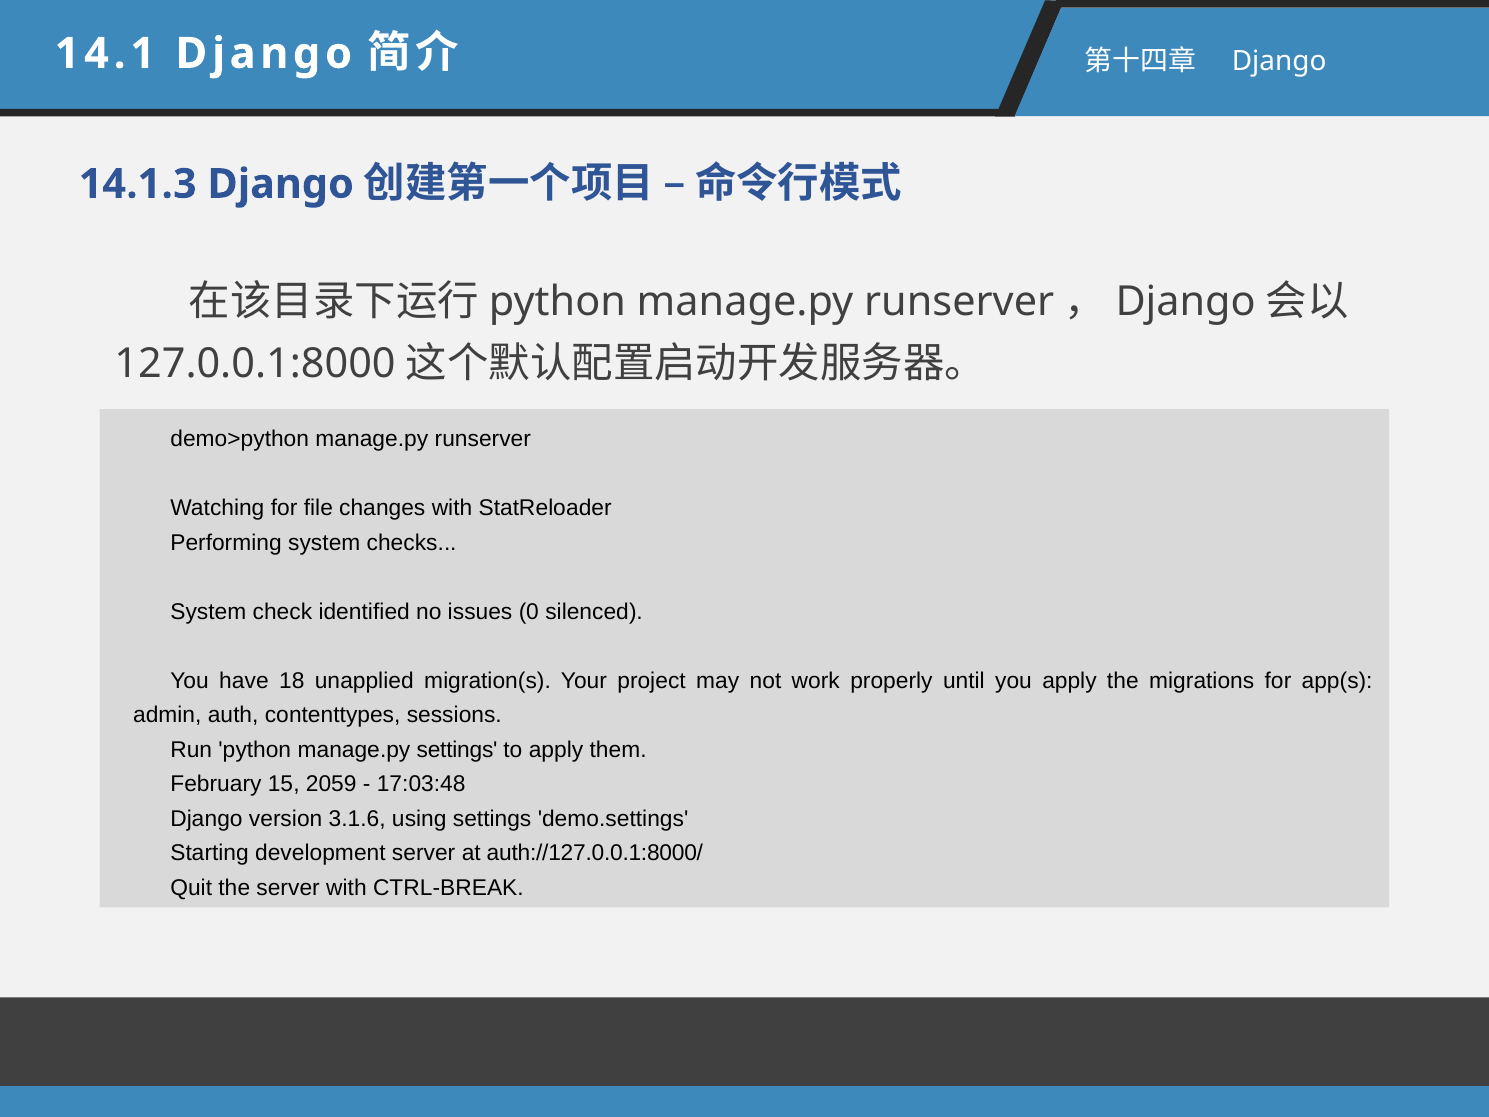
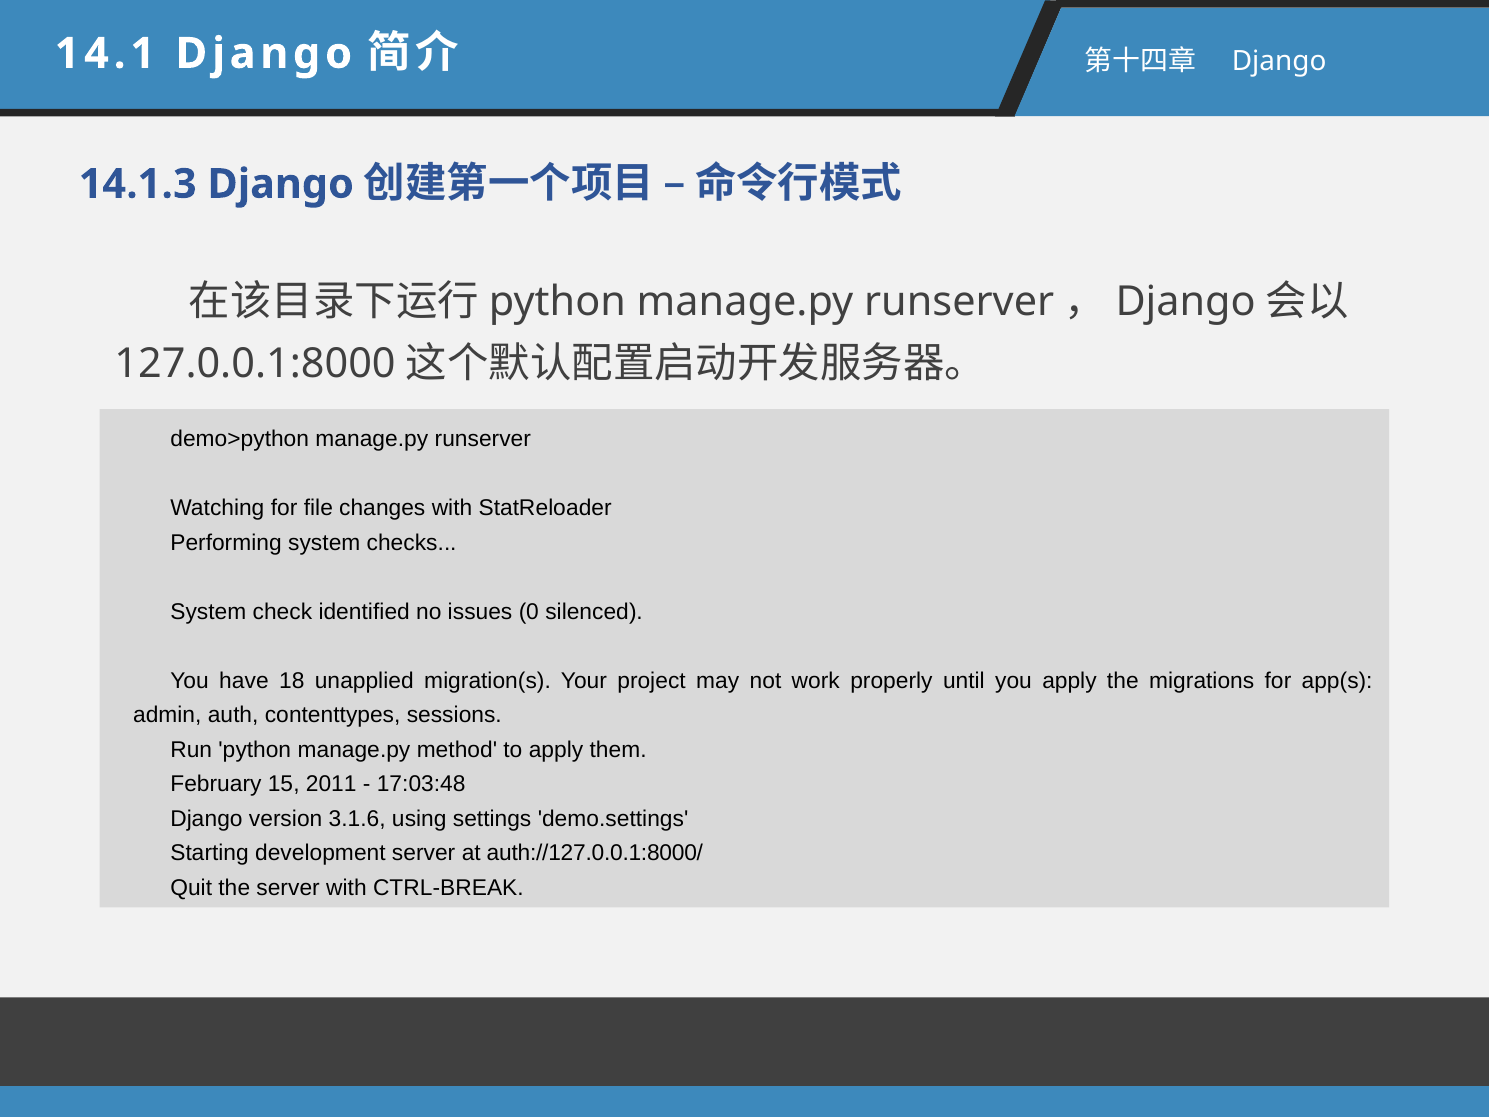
manage.py settings: settings -> method (457, 750)
2059: 2059 -> 2011 (331, 784)
